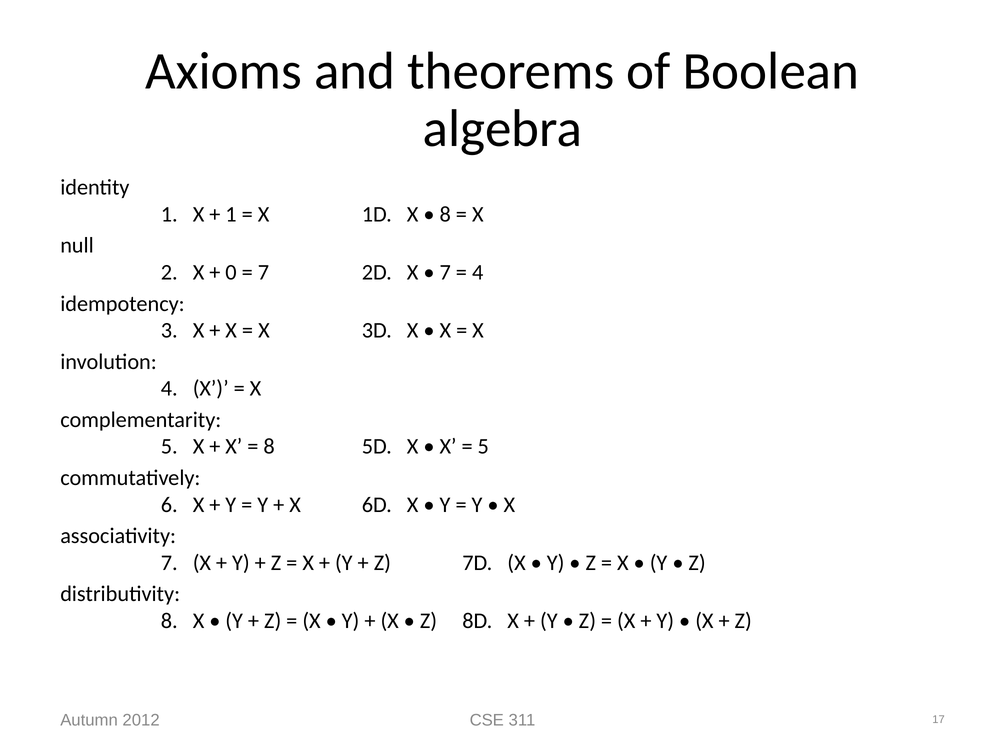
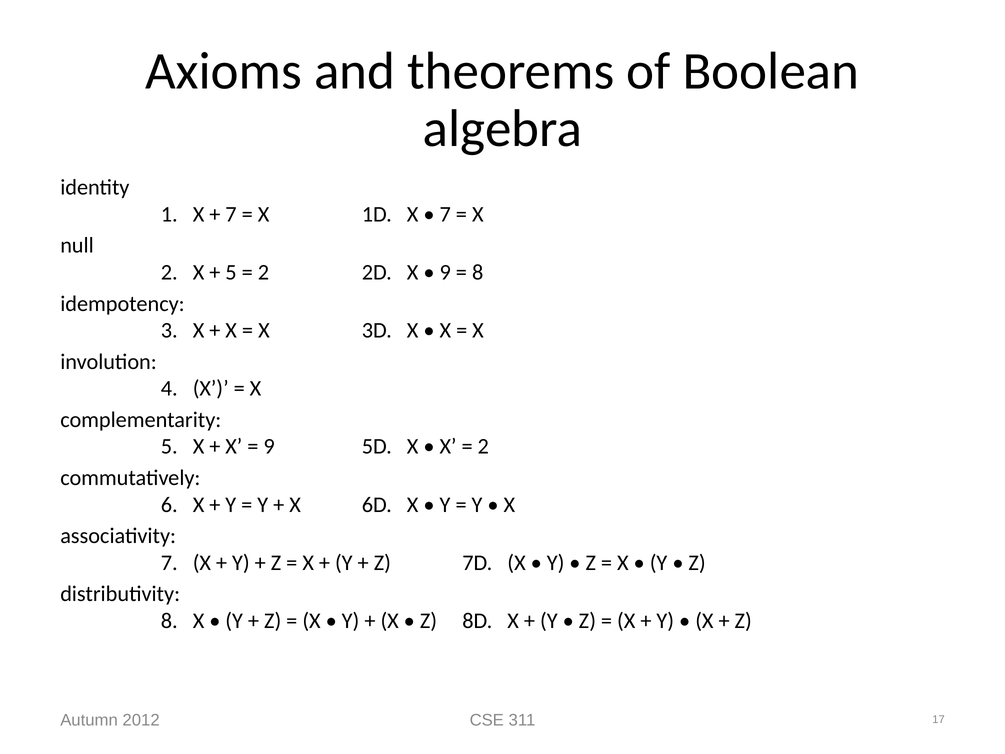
1: 1 -> 7 (231, 214)
8: 8 -> 7 (445, 214)
0: 0 -> 5 (231, 272)
7: 7 -> 2 (263, 272)
7: 7 -> 9 (445, 272)
4: 4 -> 8 (478, 272)
8: 8 -> 9 (269, 446)
5: 5 -> 2 (483, 446)
